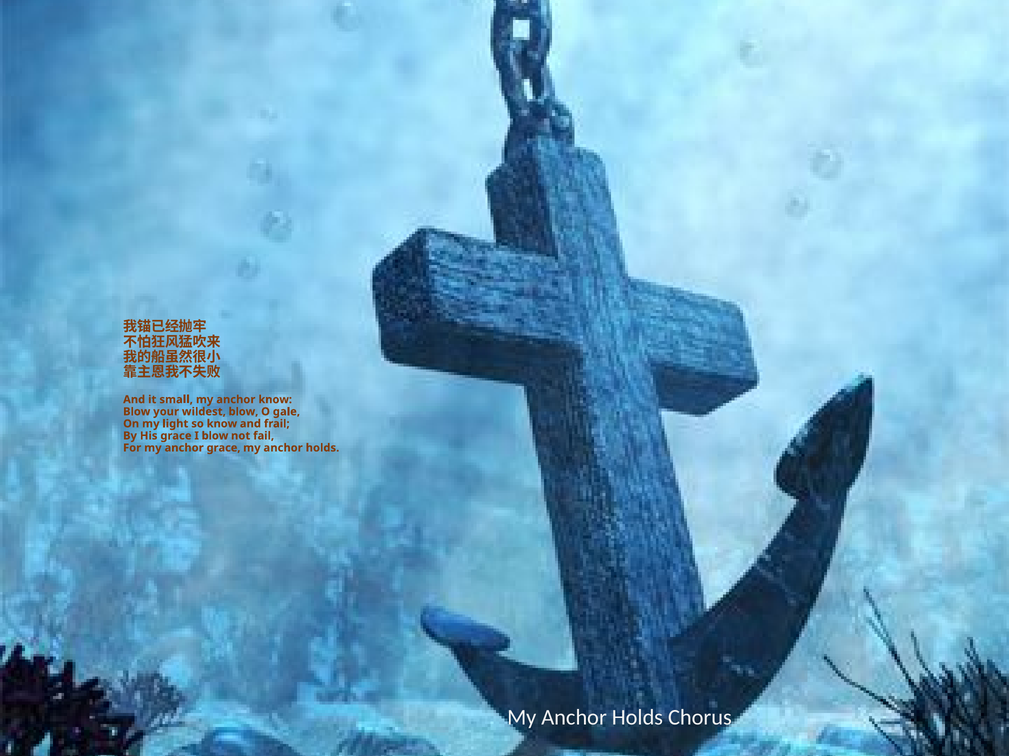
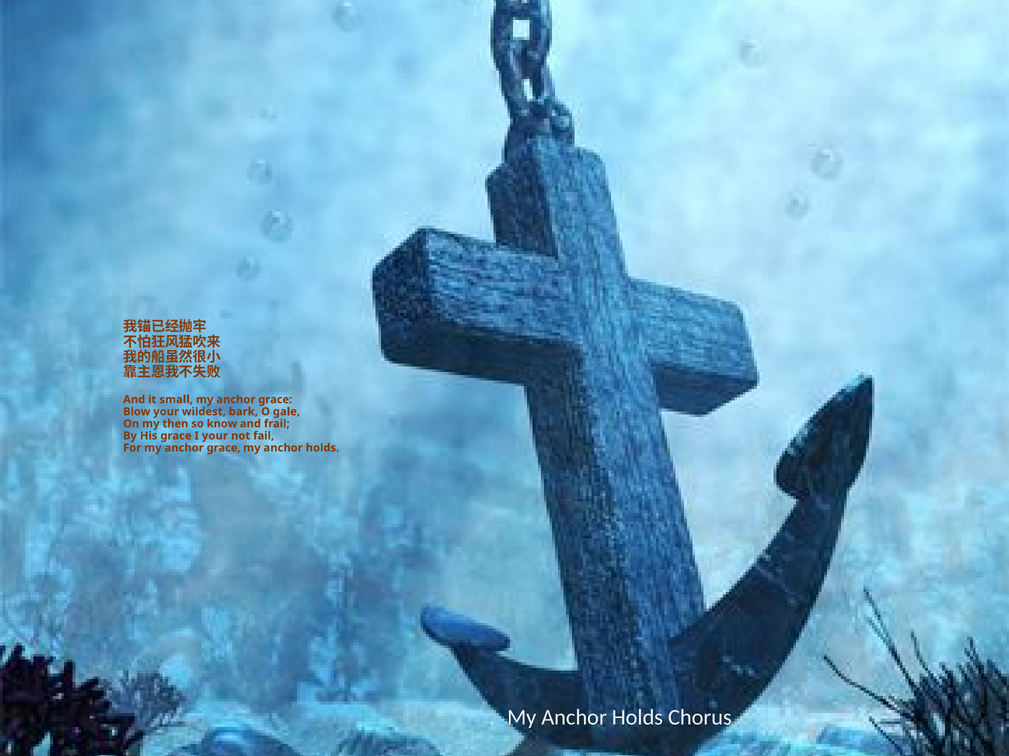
know: know -> grace (275, 400)
wildest blow: blow -> bark (243, 412)
light: light -> then (175, 424)
I blow: blow -> your (215, 436)
